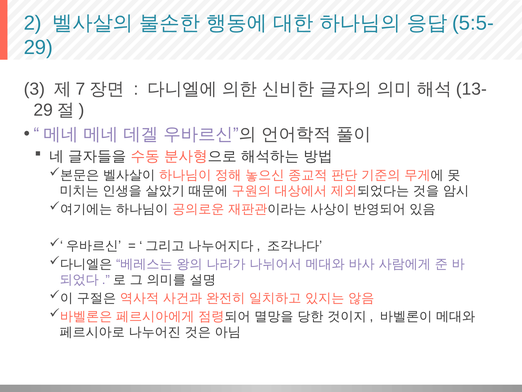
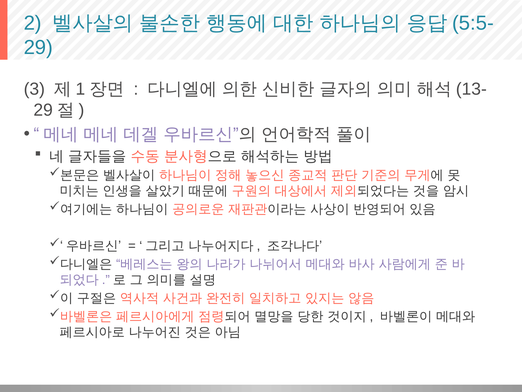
7: 7 -> 1 (80, 89)
